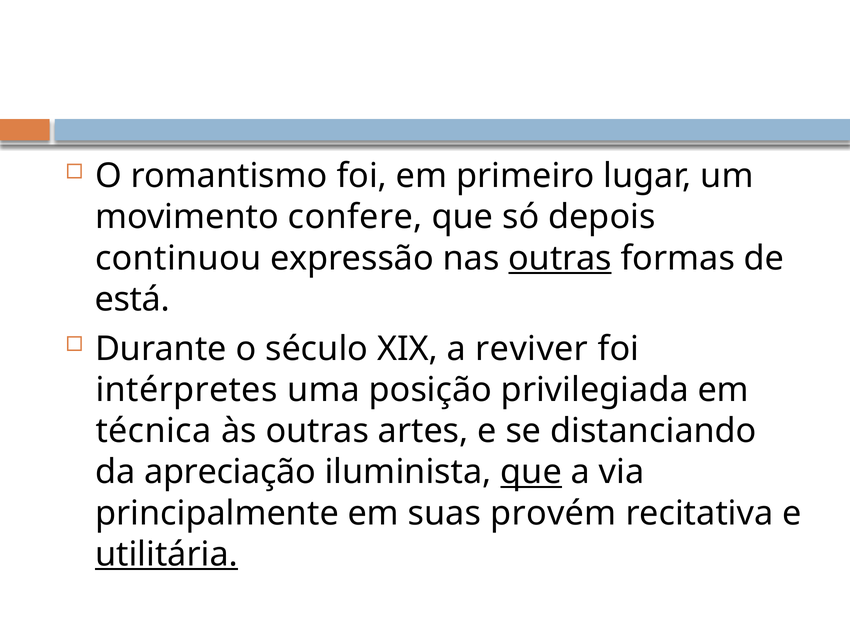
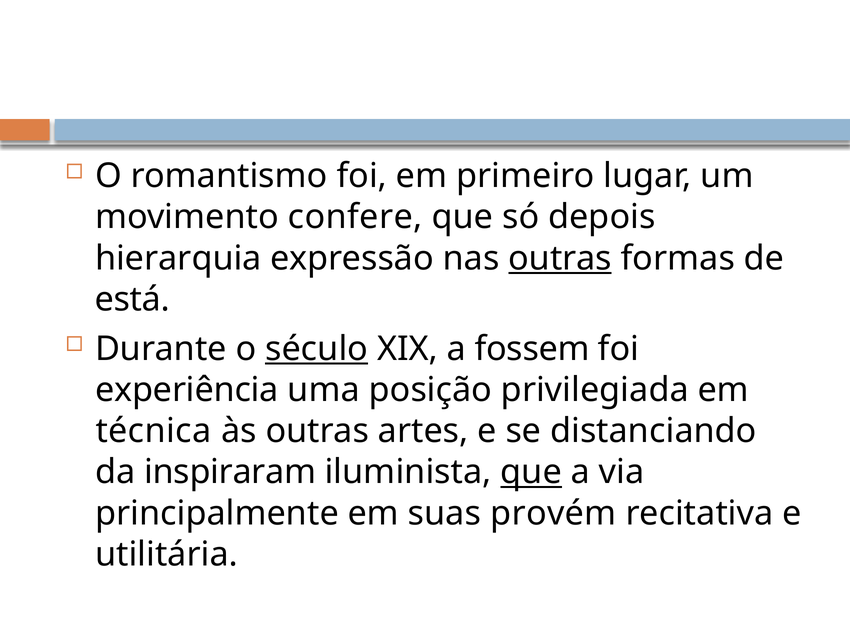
continuou: continuou -> hierarquia (178, 258)
século underline: none -> present (317, 349)
reviver: reviver -> fossem (532, 349)
intérpretes: intérpretes -> experiência (187, 390)
apreciação: apreciação -> inspiraram (230, 472)
utilitária underline: present -> none (167, 554)
